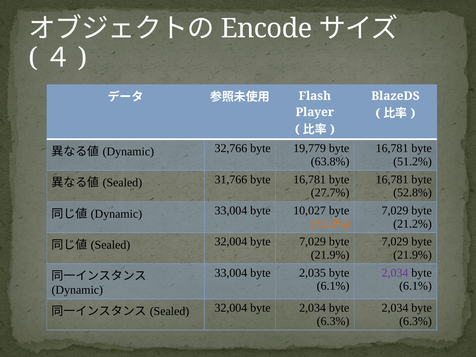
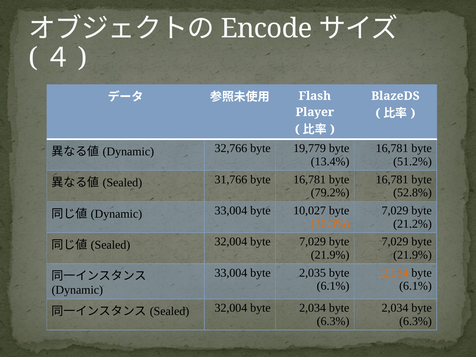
63.8%: 63.8% -> 13.4% (330, 161)
27.7%: 27.7% -> 79.2% (330, 193)
2,034 colour: purple -> orange (395, 273)
